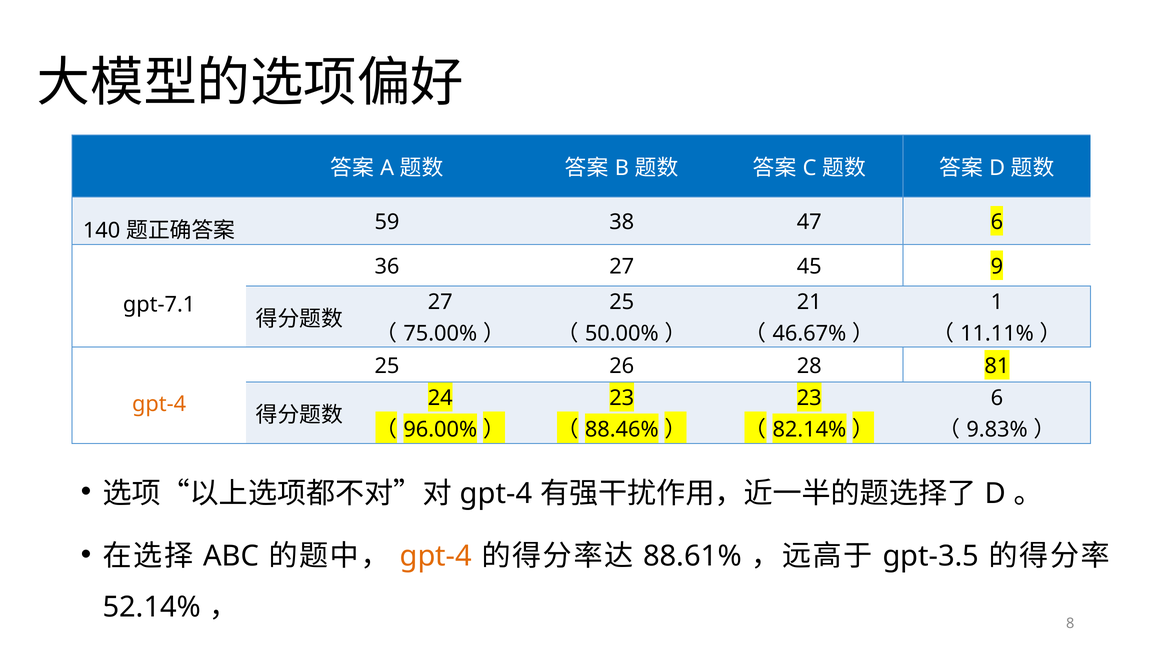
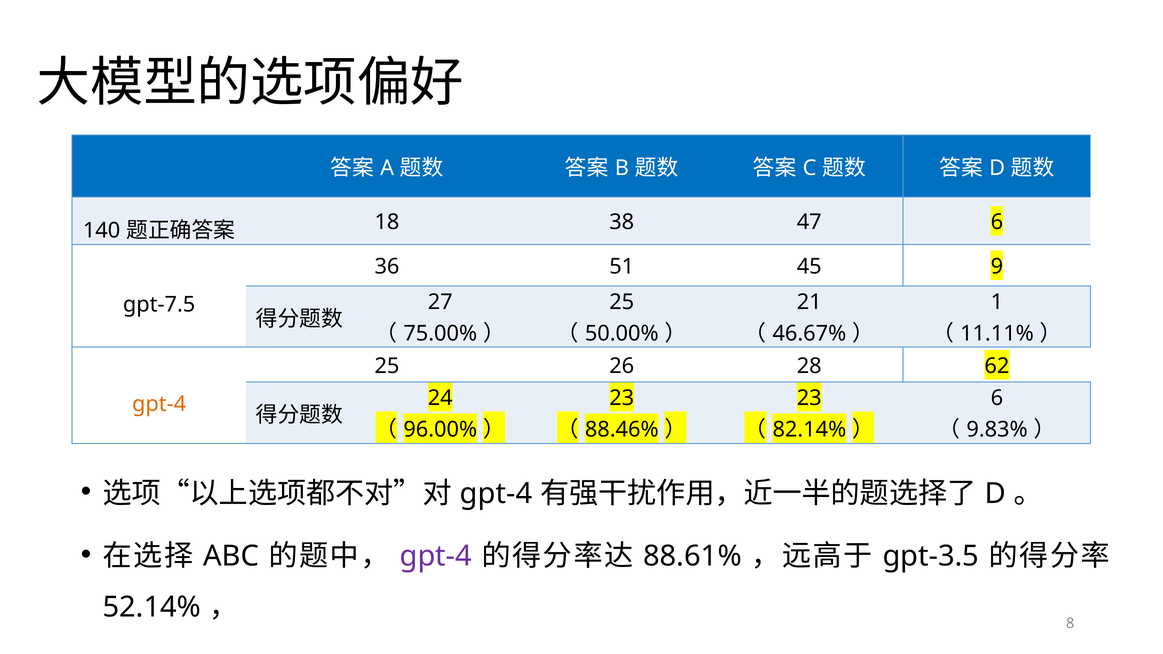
59: 59 -> 18 (387, 222)
36 27: 27 -> 51 (622, 266)
gpt-7.1: gpt-7.1 -> gpt-7.5 (159, 305)
81: 81 -> 62 (997, 366)
gpt-4 colour: orange -> purple (436, 557)
